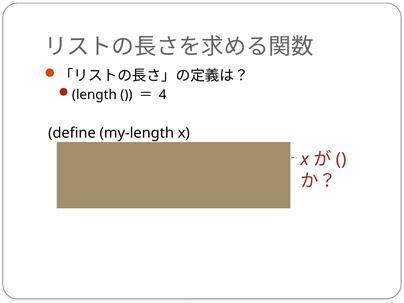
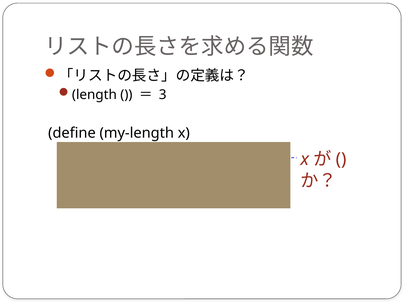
4: 4 -> 3 (163, 95)
